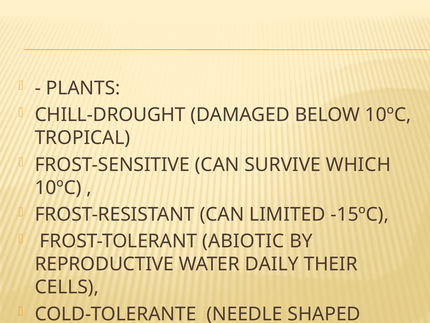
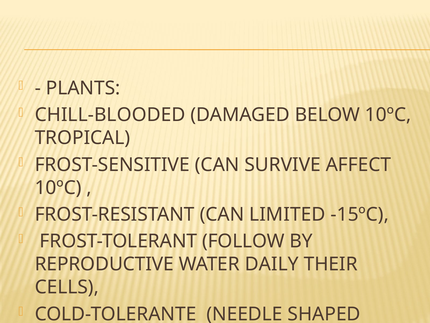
CHILL-DROUGHT: CHILL-DROUGHT -> CHILL-BLOODED (110, 115)
WHICH: WHICH -> AFFECT (358, 164)
ABIOTIC: ABIOTIC -> FOLLOW (243, 241)
